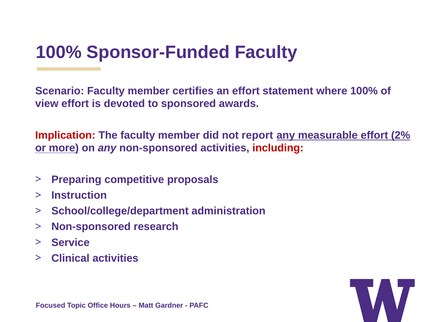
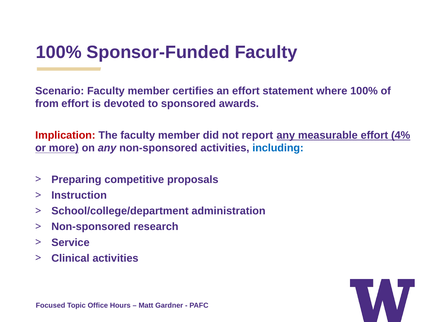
view: view -> from (47, 104)
2%: 2% -> 4% (401, 135)
including colour: red -> blue (278, 148)
